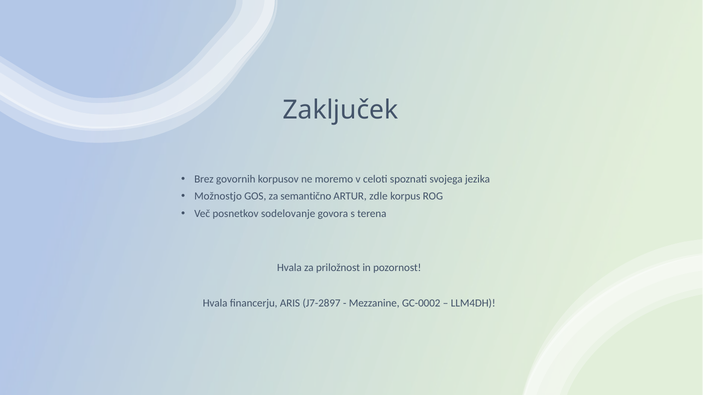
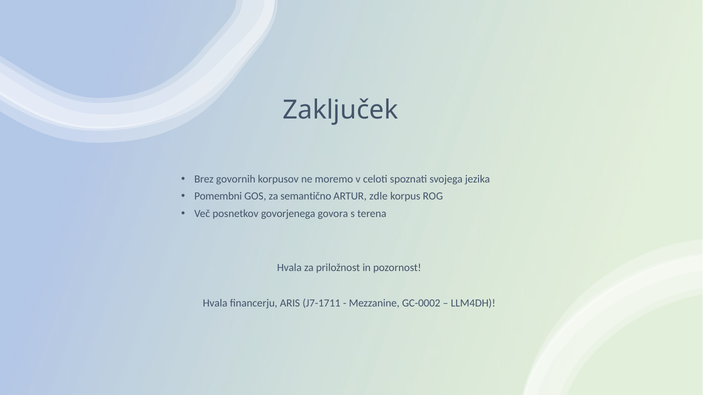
Možnostjo: Možnostjo -> Pomembni (218, 197)
sodelovanje: sodelovanje -> govorjenega (288, 214)
J7-2897: J7-2897 -> J7-1711 (322, 304)
